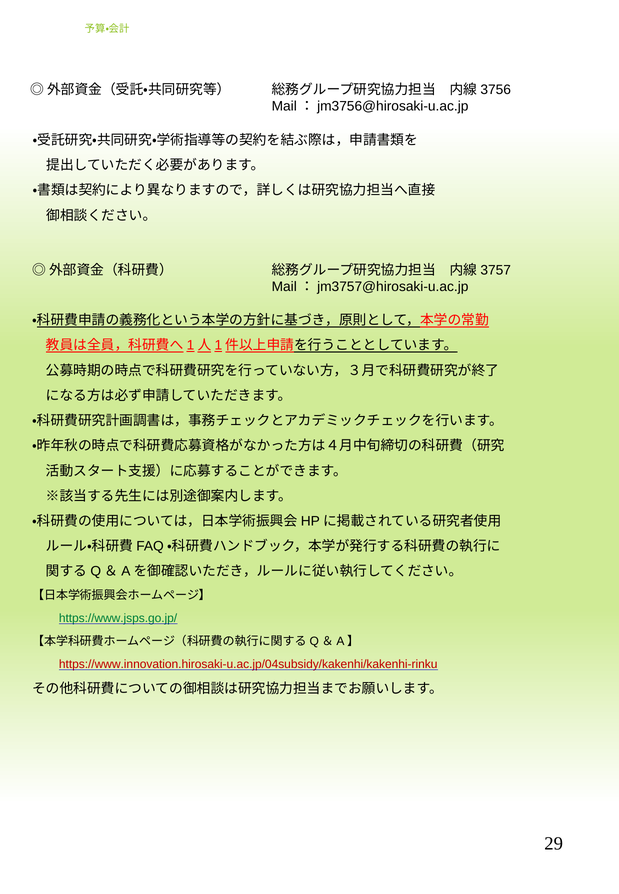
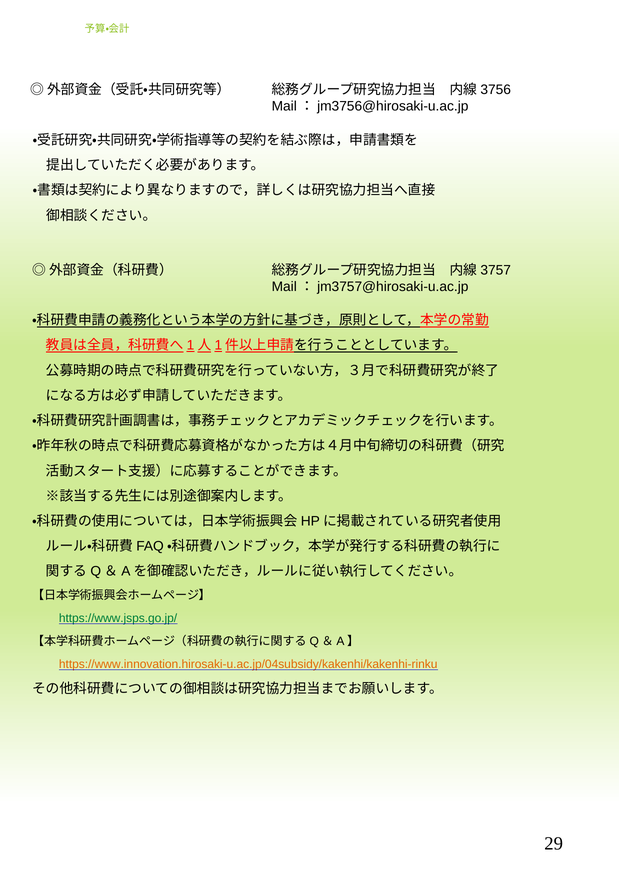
https://www.innovation.hirosaki-u.ac.jp/04subsidy/kakenhi/kakenhi-rinku colour: red -> orange (248, 665)
